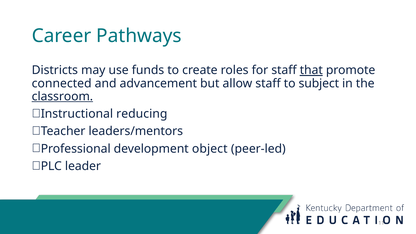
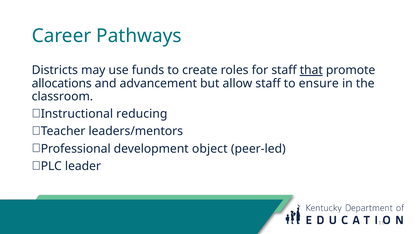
connected: connected -> allocations (62, 83)
subject: subject -> ensure (319, 83)
classroom underline: present -> none (62, 96)
